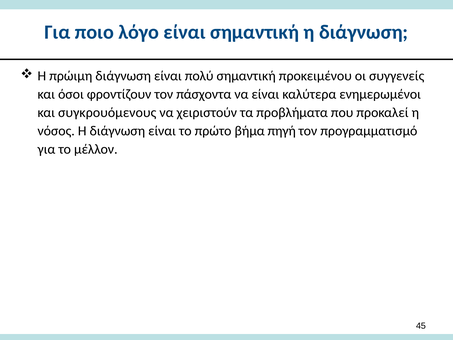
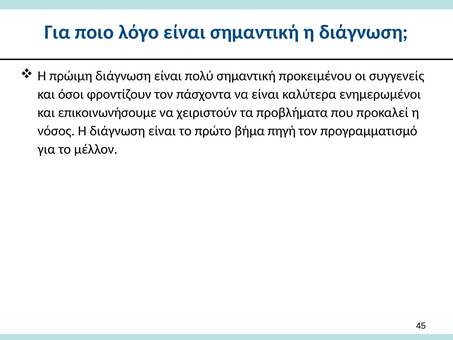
συγκρουόμενους: συγκρουόμενους -> επικοινωνήσουμε (107, 113)
